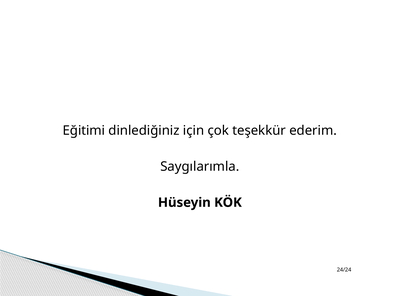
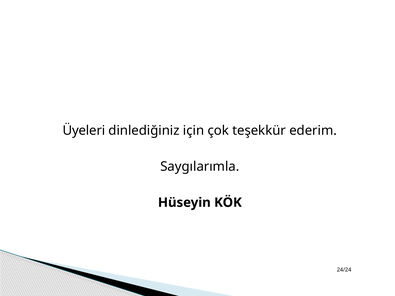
Eğitimi: Eğitimi -> Üyeleri (84, 131)
